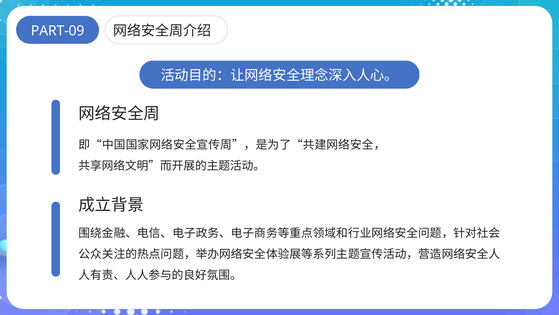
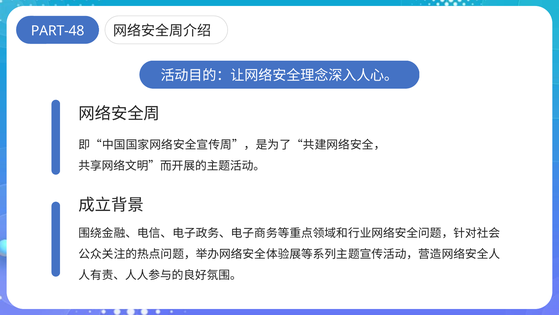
PART-09: PART-09 -> PART-48 (58, 31)
